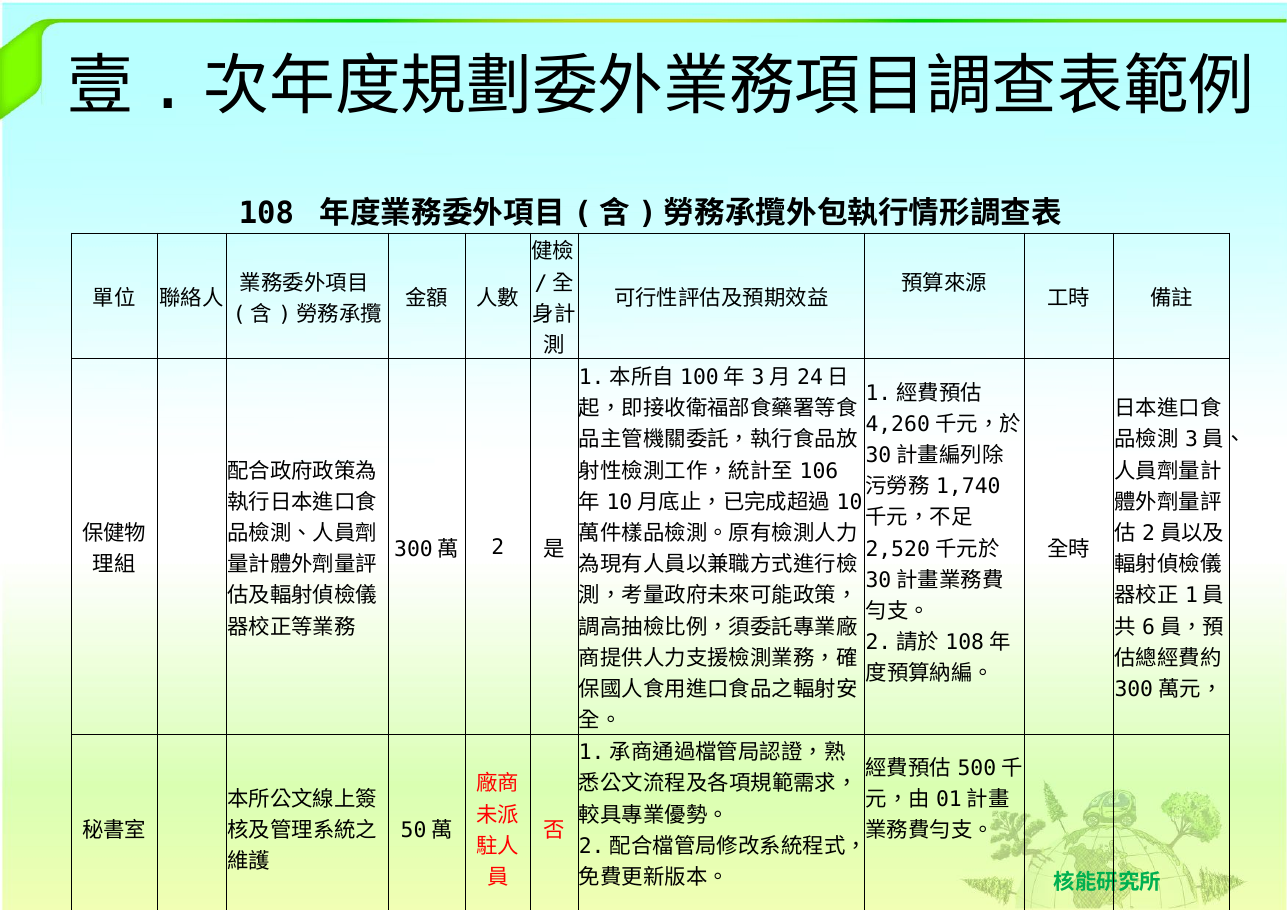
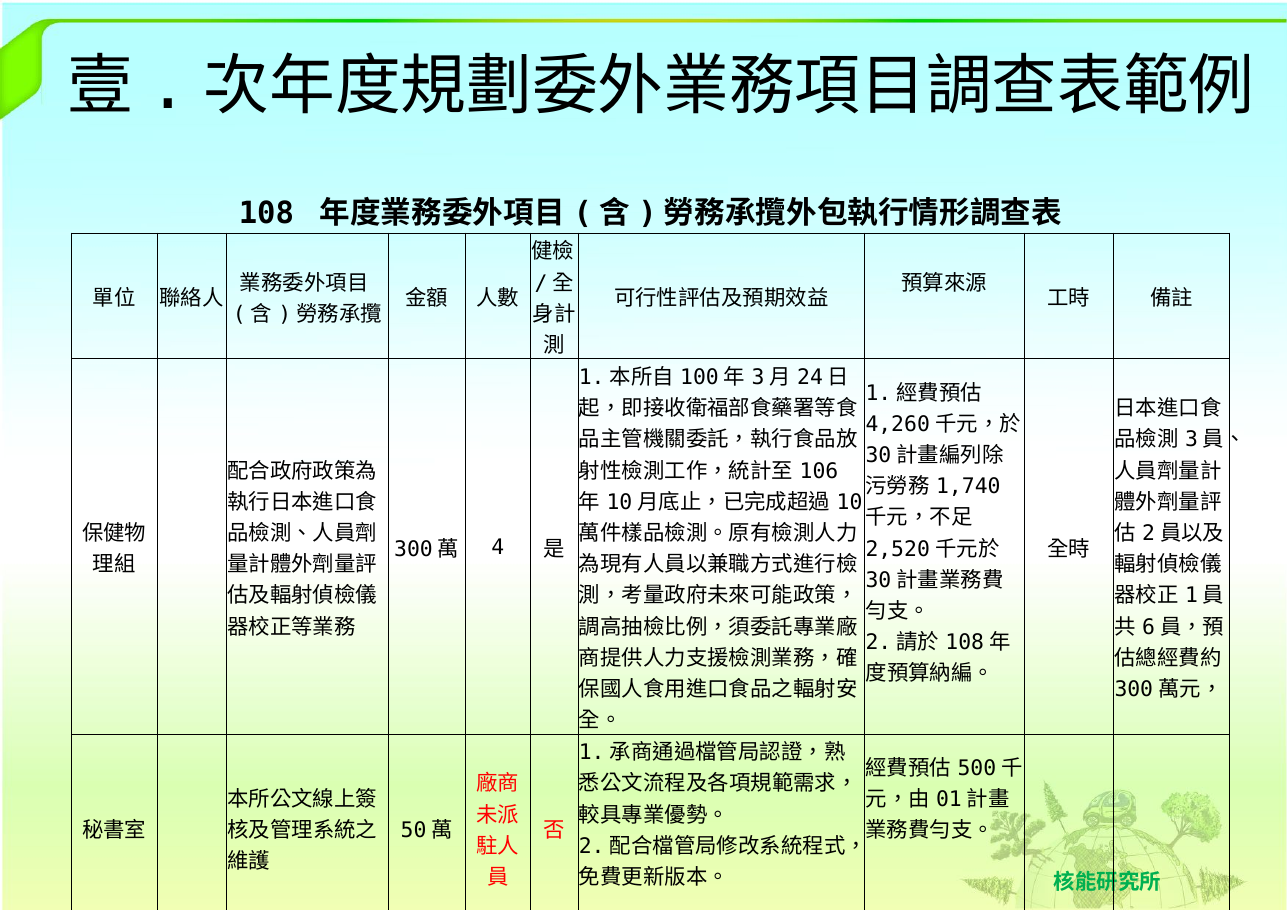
2: 2 -> 4 (498, 547)
